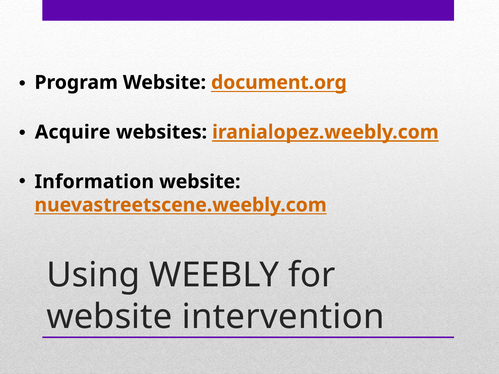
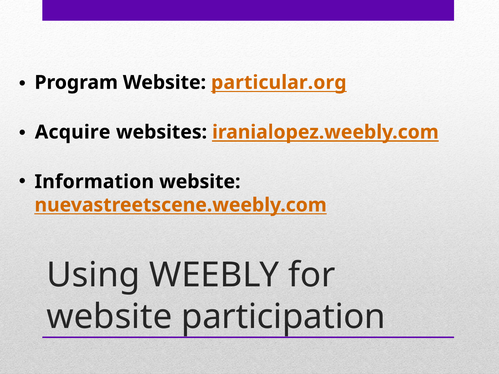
document.org: document.org -> particular.org (279, 83)
intervention: intervention -> participation (283, 317)
